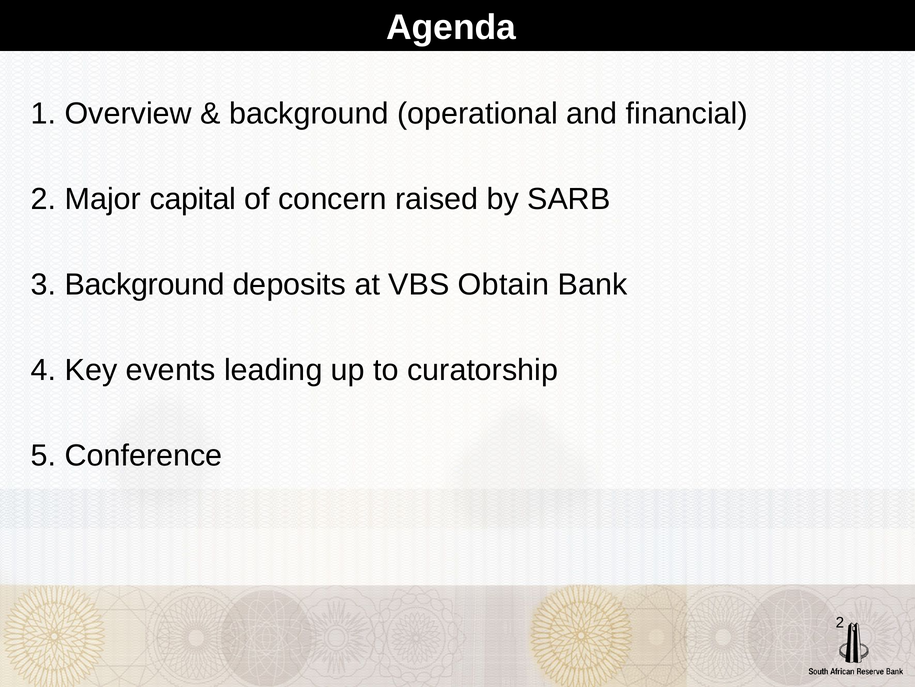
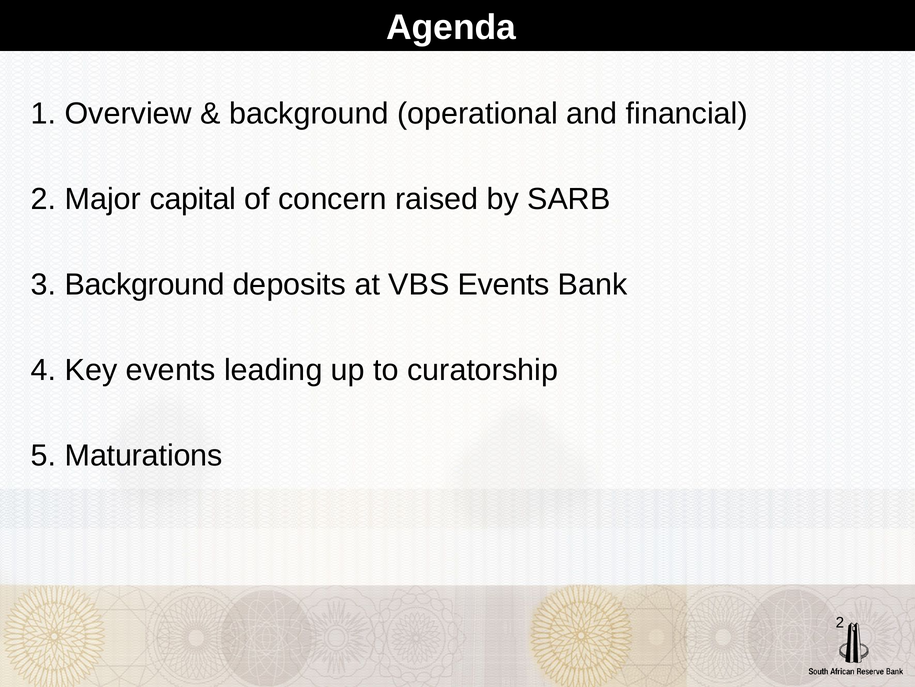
VBS Obtain: Obtain -> Events (504, 284)
Conference: Conference -> Maturations (144, 455)
